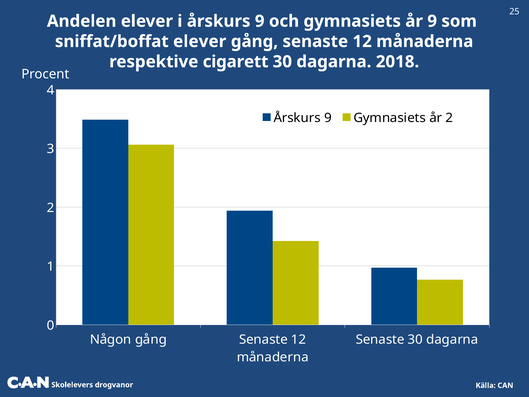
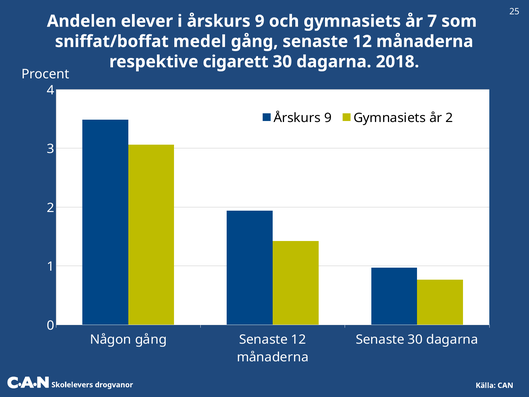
år 9: 9 -> 7 (432, 21)
sniffat/boffat elever: elever -> medel (200, 41)
